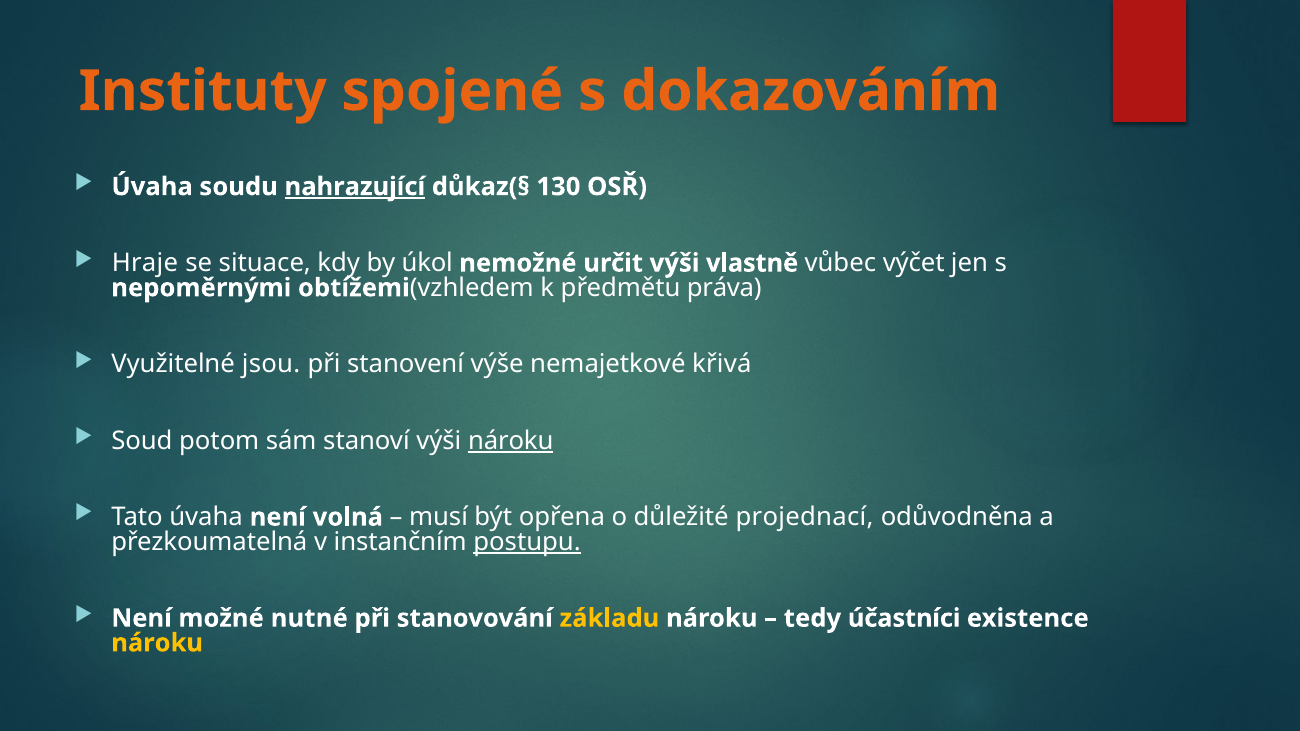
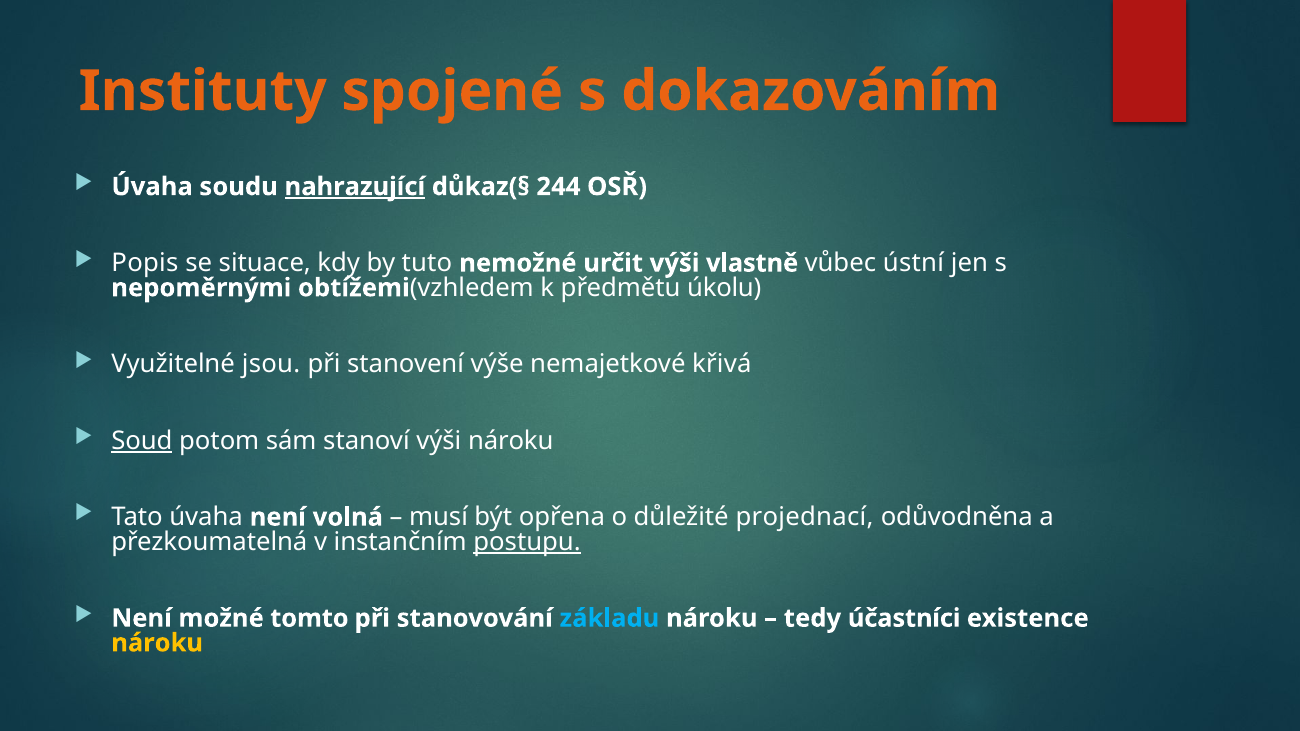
130: 130 -> 244 (558, 187)
Hraje: Hraje -> Popis (145, 263)
úkol: úkol -> tuto (427, 263)
výčet: výčet -> ústní (913, 263)
práva: práva -> úkolu (724, 288)
Soud underline: none -> present (142, 441)
nároku underline: present -> none (511, 441)
nutné: nutné -> tomto (309, 618)
základu colour: yellow -> light blue (609, 618)
